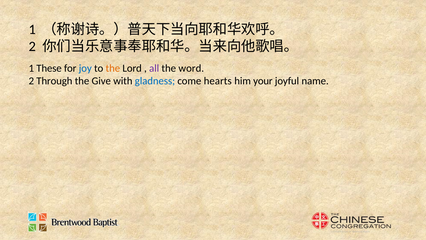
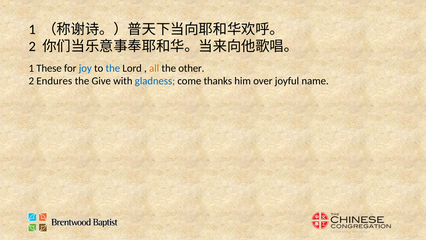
the colour: orange -> blue (113, 68)
all colour: purple -> orange (154, 68)
word: word -> other (191, 68)
Through: Through -> Endures (54, 81)
hearts: hearts -> thanks (218, 81)
your: your -> over (263, 81)
